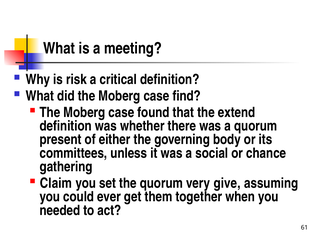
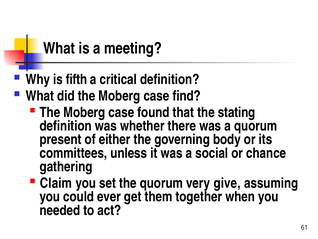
risk: risk -> fifth (76, 79)
extend: extend -> stating (237, 112)
